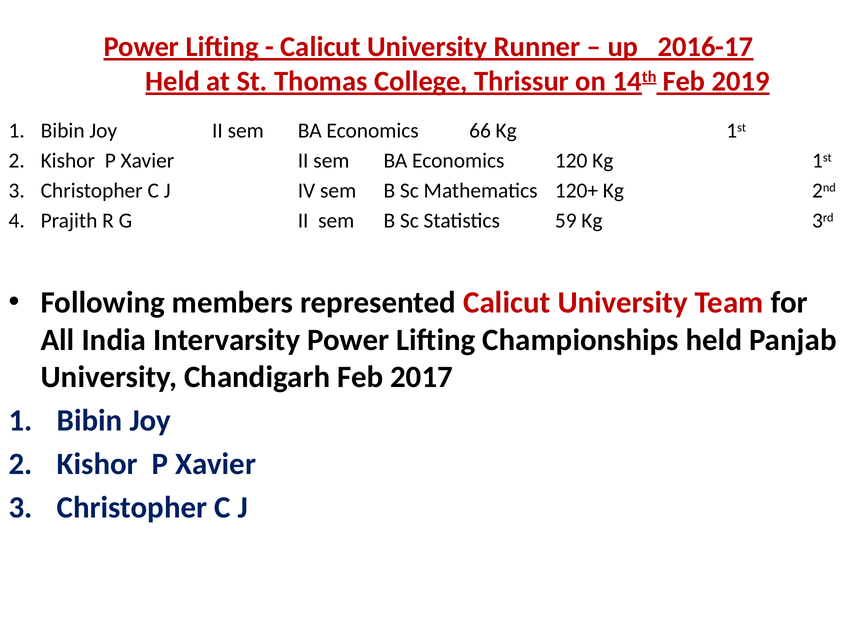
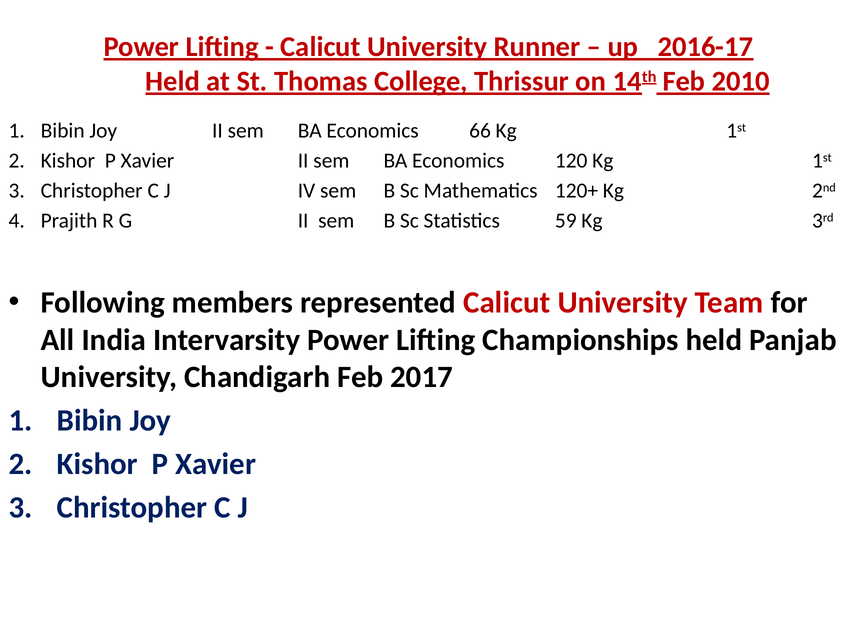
2019: 2019 -> 2010 (741, 81)
